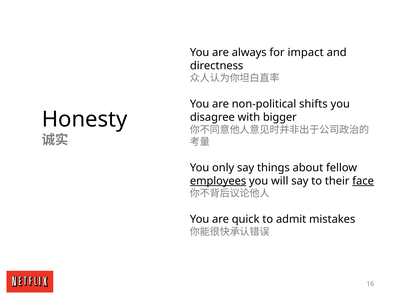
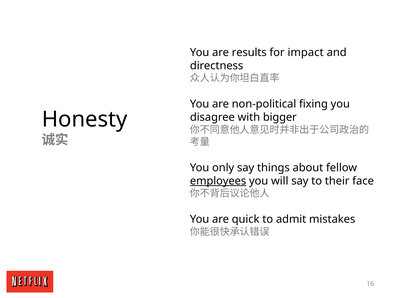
always: always -> results (249, 52)
shifts: shifts -> fixing (313, 104)
face underline: present -> none (363, 181)
